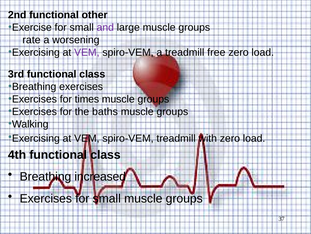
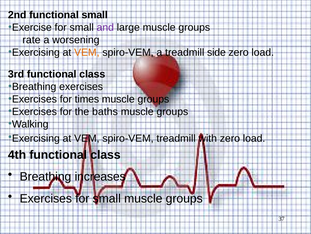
functional other: other -> small (95, 15)
VEM colour: purple -> orange (87, 52)
free: free -> side (216, 52)
increased: increased -> increases (100, 176)
